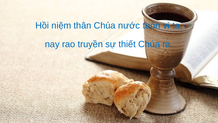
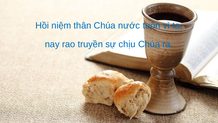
thiết: thiết -> chịu (127, 44)
